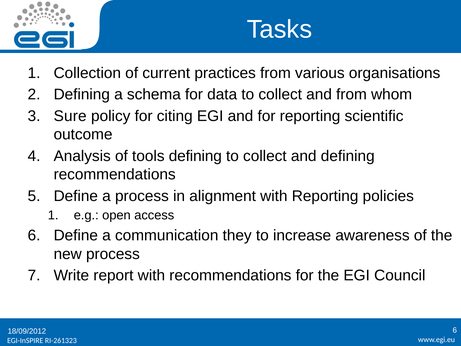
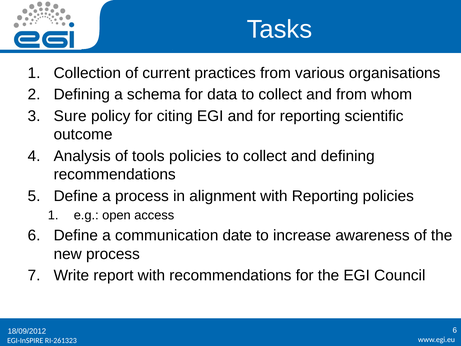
tools defining: defining -> policies (195, 156)
they: they -> date (237, 235)
